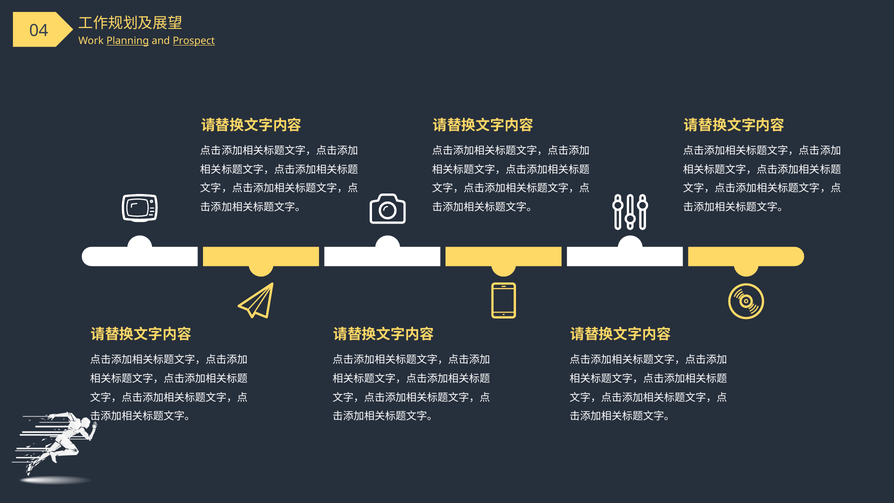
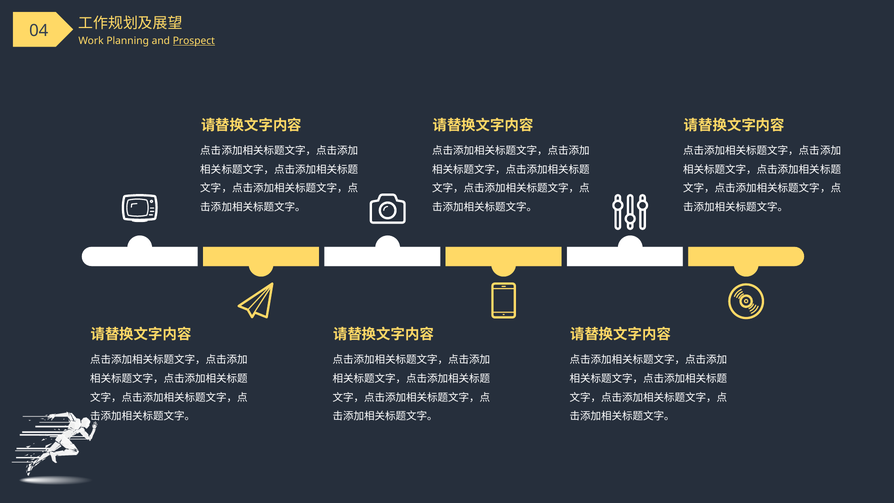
Planning underline: present -> none (128, 41)
